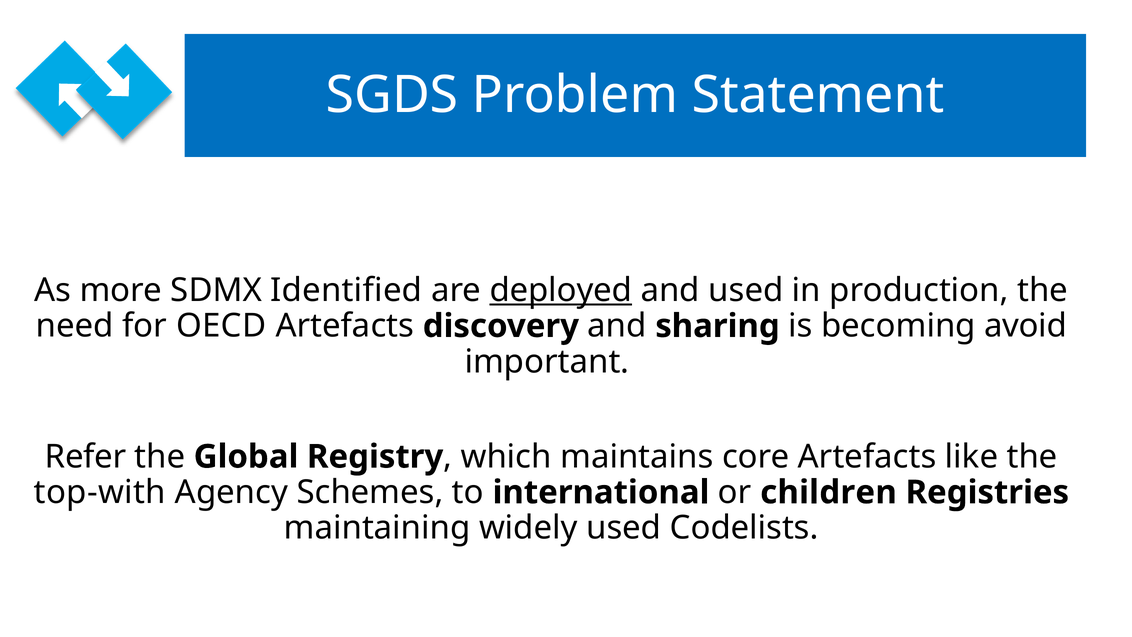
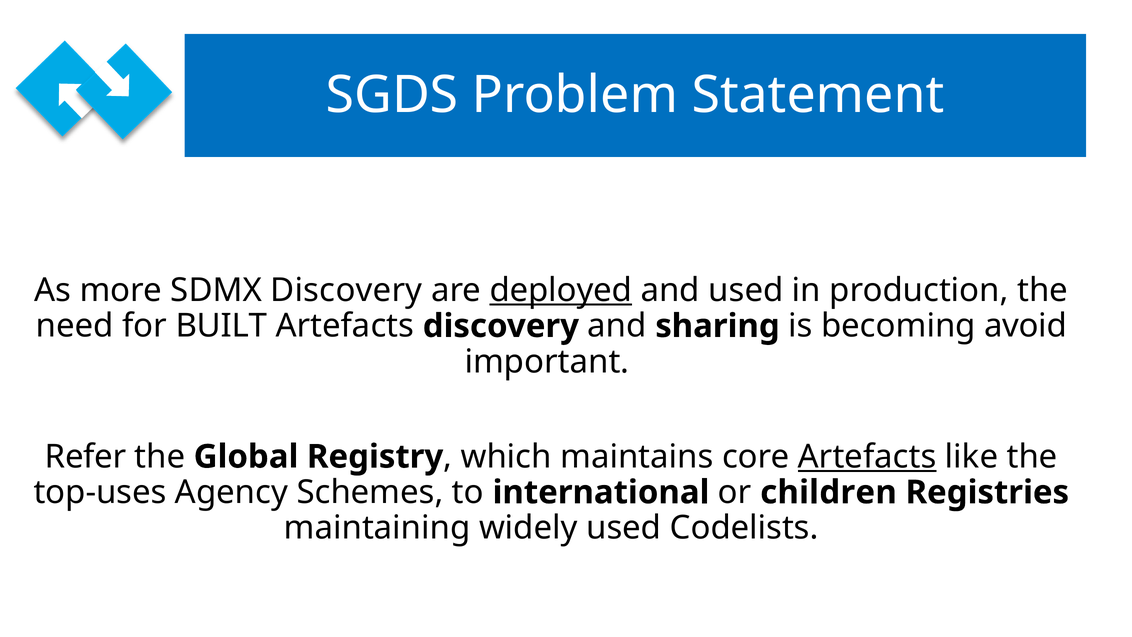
SDMX Identified: Identified -> Discovery (346, 290)
OECD: OECD -> BUILT (221, 326)
Artefacts underline: none -> present (867, 457)
top-with: top-with -> top-uses (100, 492)
